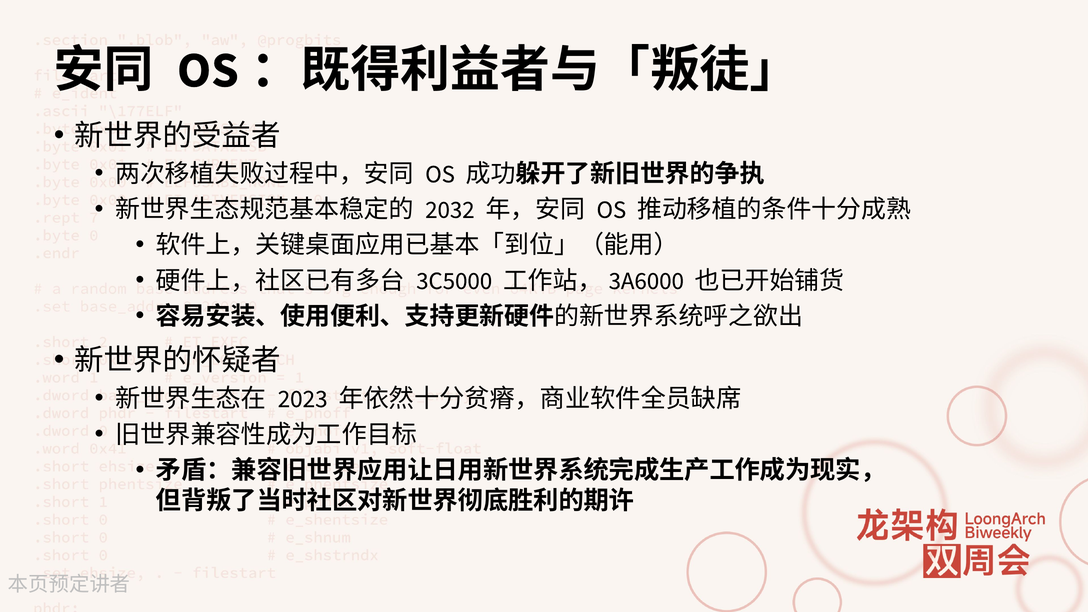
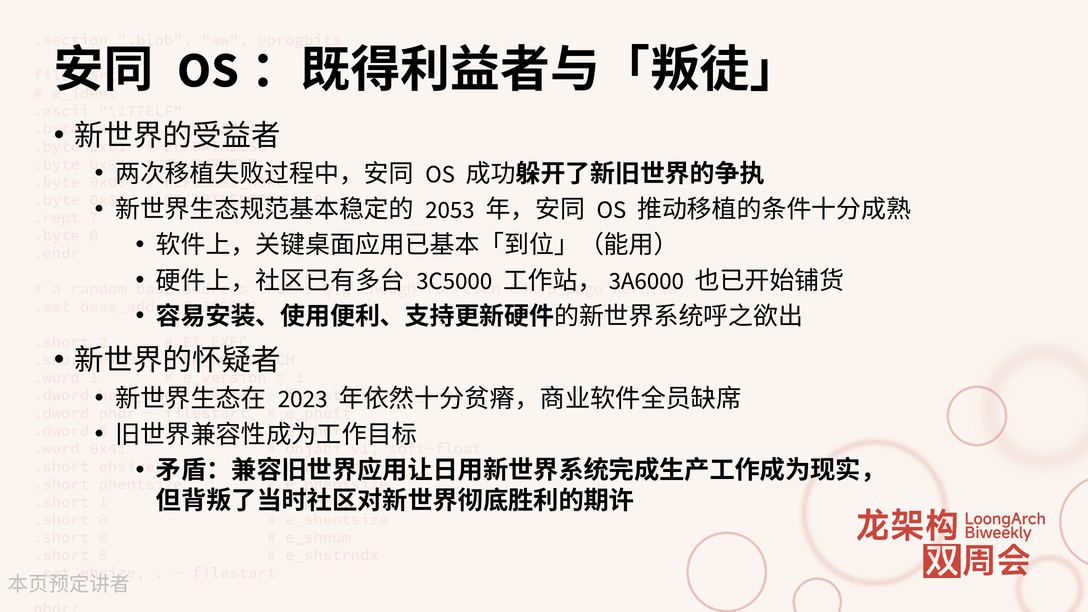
2032: 2032 -> 2053 (450, 210)
